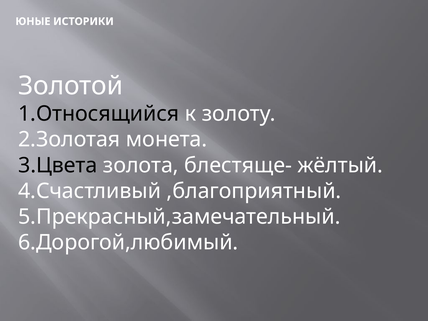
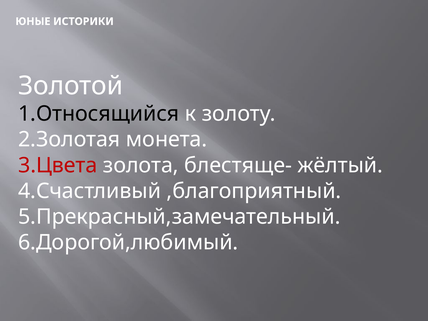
3.Цвета colour: black -> red (58, 165)
